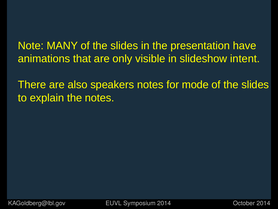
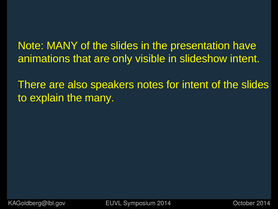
for mode: mode -> intent (195, 85)
the notes: notes -> many (100, 98)
